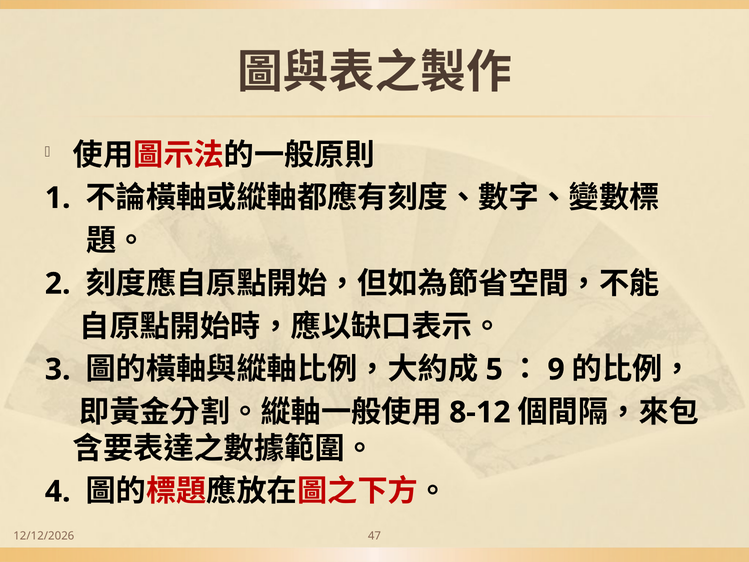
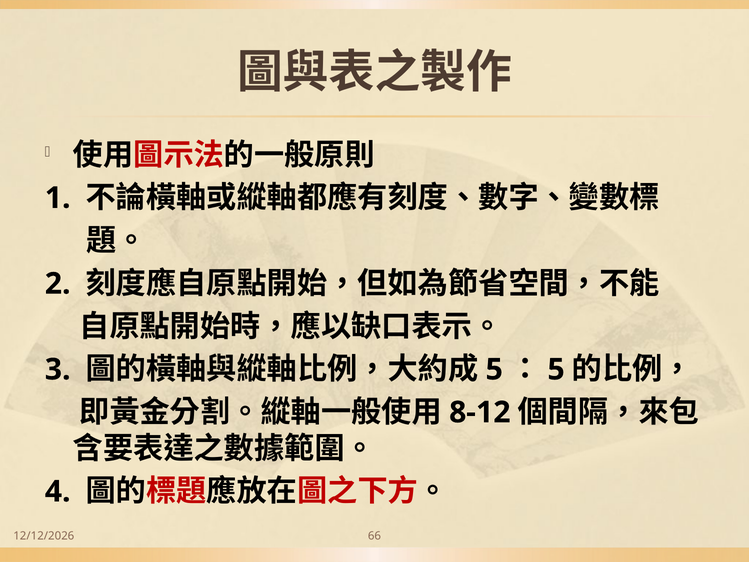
9: 9 -> 5 (556, 369)
47: 47 -> 66 (374, 536)
